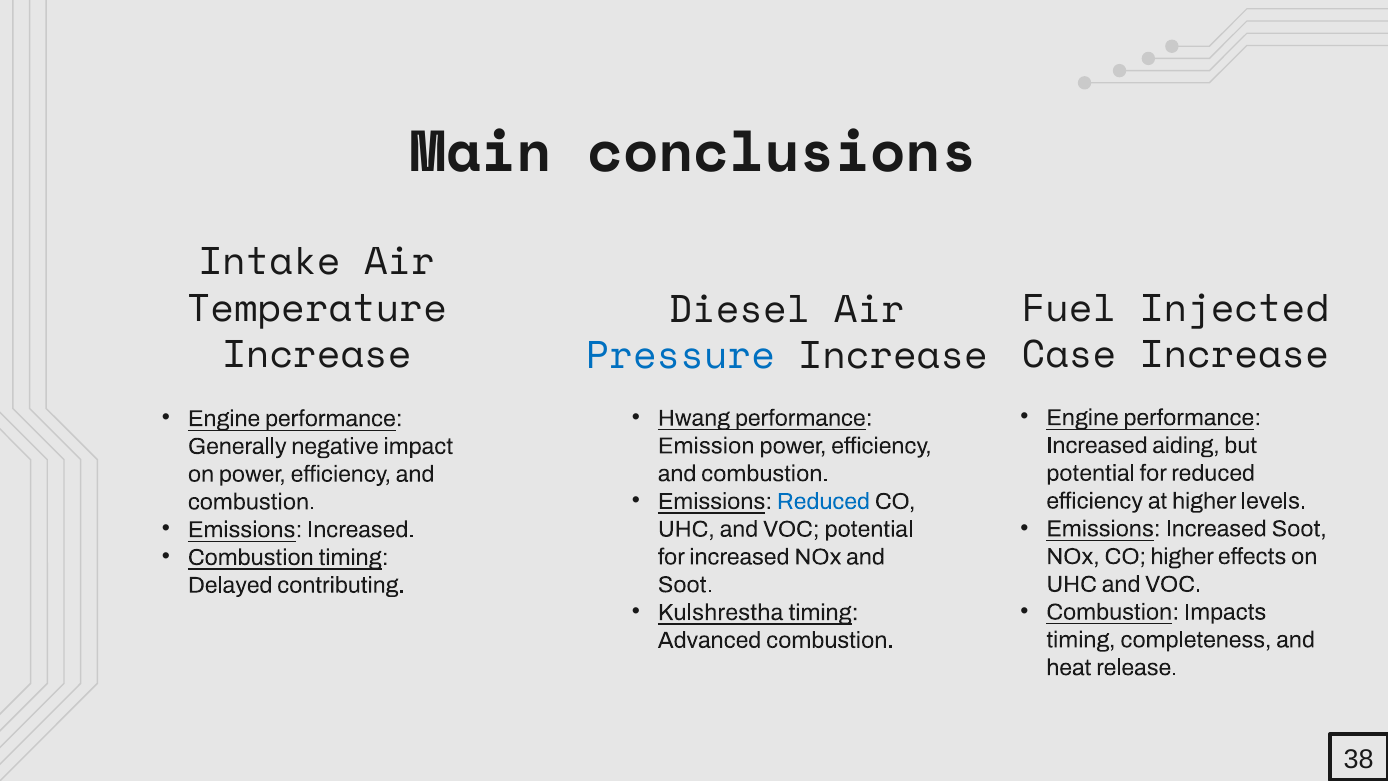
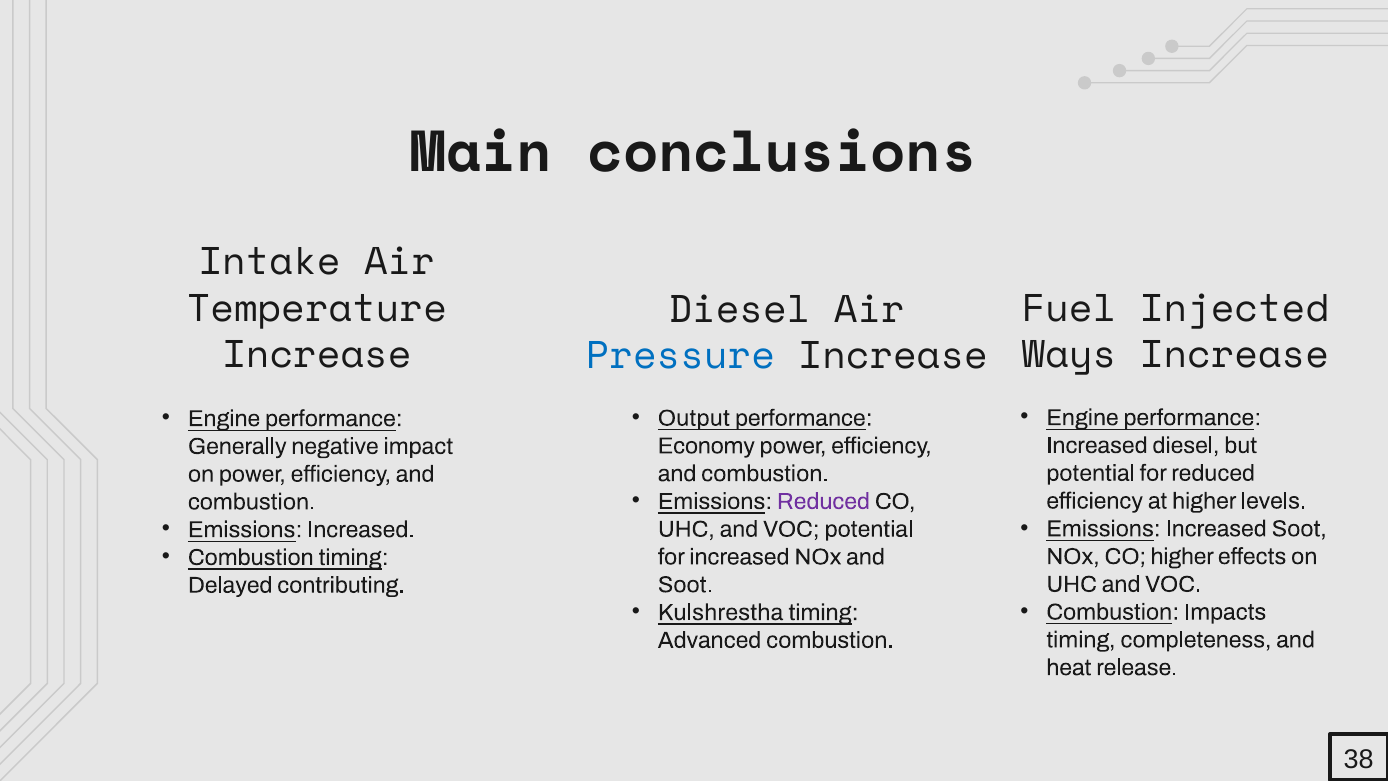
Case: Case -> Ways (1069, 355)
Hwang: Hwang -> Output (694, 418)
Increased aiding: aiding -> diesel (1186, 445)
Emission: Emission -> Economy (706, 446)
Reduced colour: blue -> purple (824, 501)
